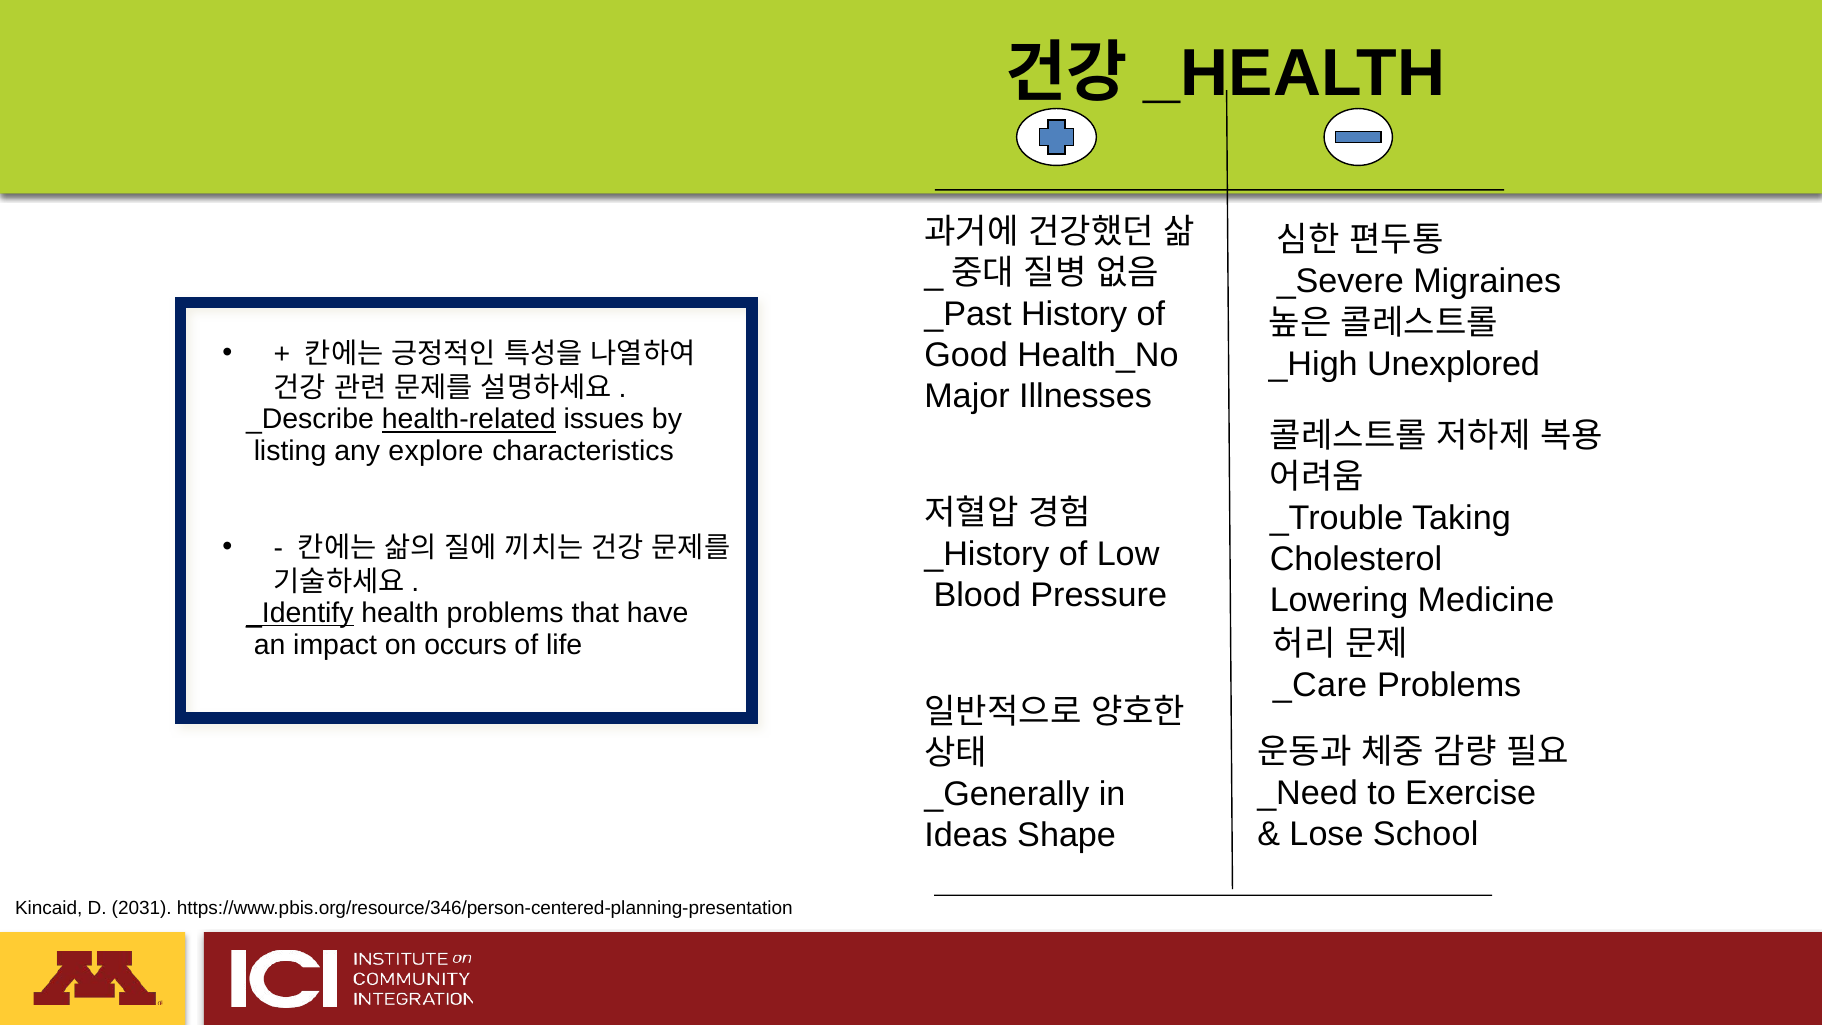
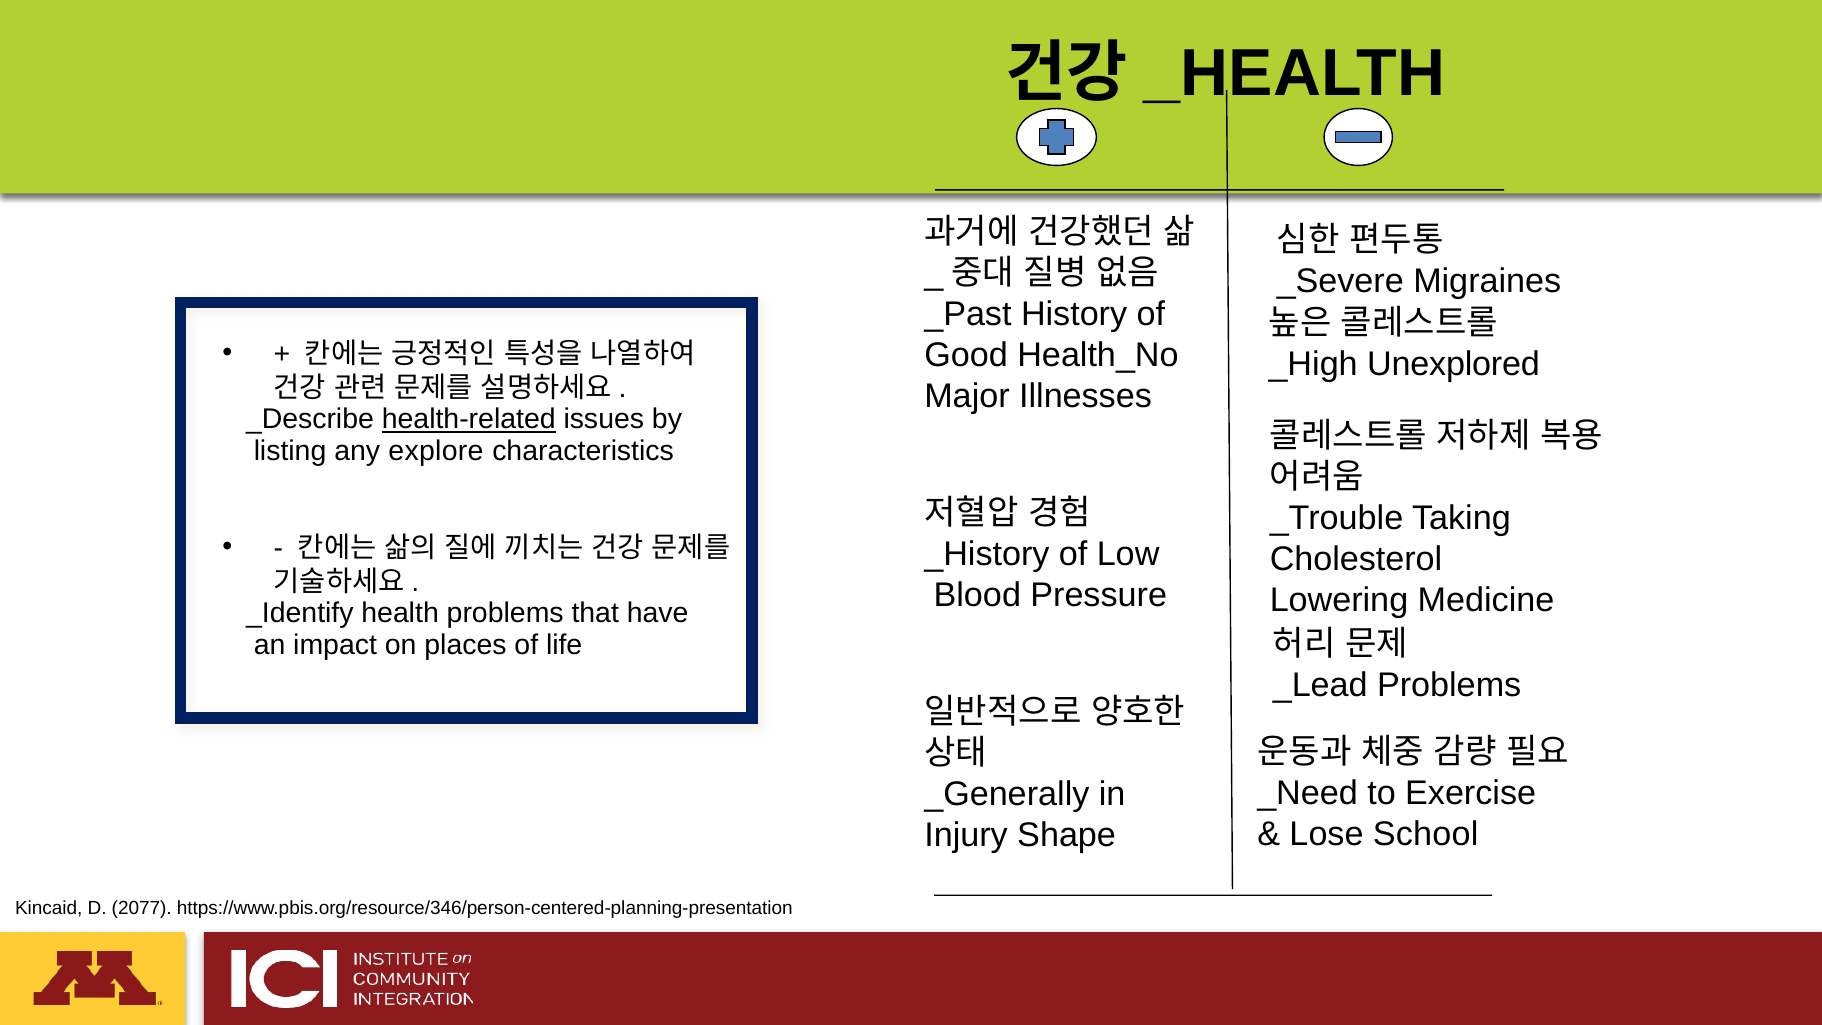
_Identify underline: present -> none (300, 613)
occurs: occurs -> places (465, 645)
_Care: _Care -> _Lead (1320, 686)
Ideas: Ideas -> Injury (966, 835)
2031: 2031 -> 2077 (142, 909)
